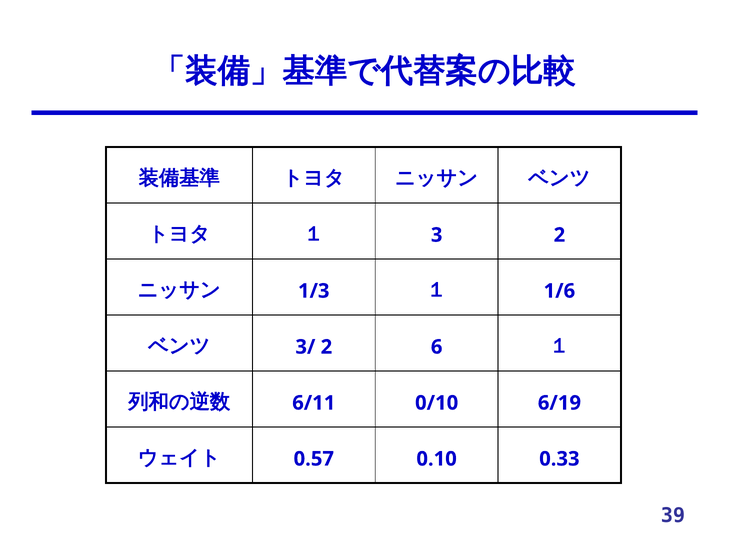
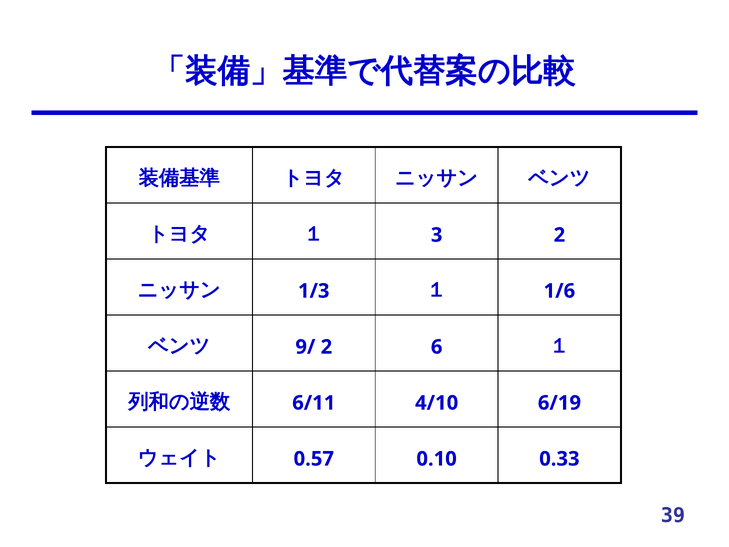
3/: 3/ -> 9/ (305, 347)
0/10: 0/10 -> 4/10 (437, 403)
